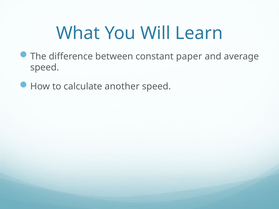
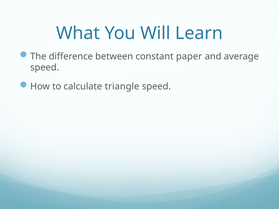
another: another -> triangle (122, 87)
